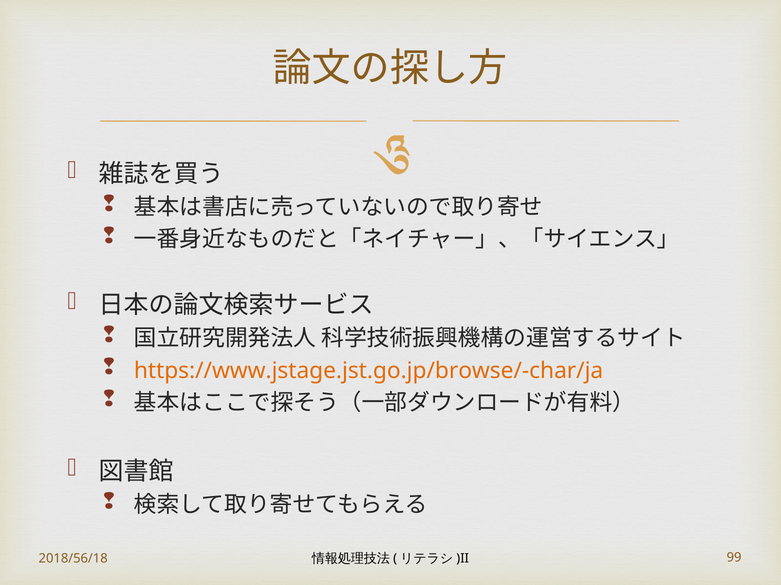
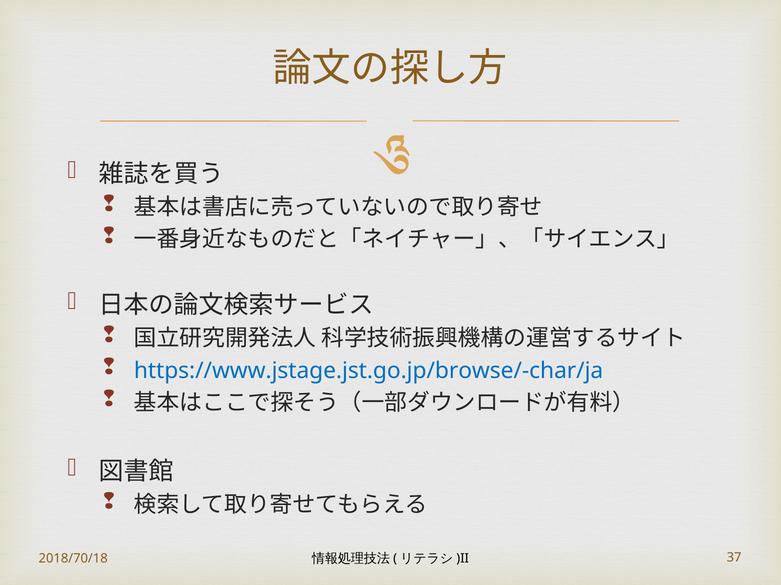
https://www.jstage.jst.go.jp/browse/-char/ja colour: orange -> blue (369, 371)
2018/56/18: 2018/56/18 -> 2018/70/18 (73, 559)
99: 99 -> 37 (734, 558)
